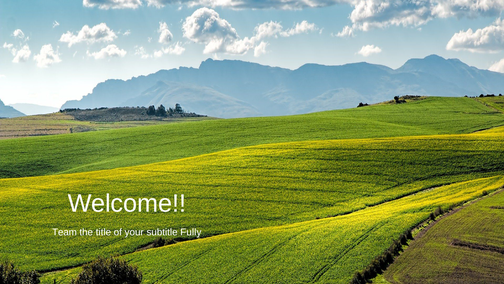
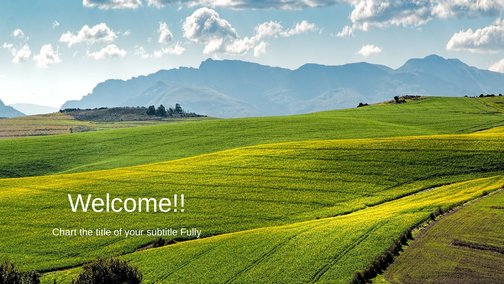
Team: Team -> Chart (64, 232)
